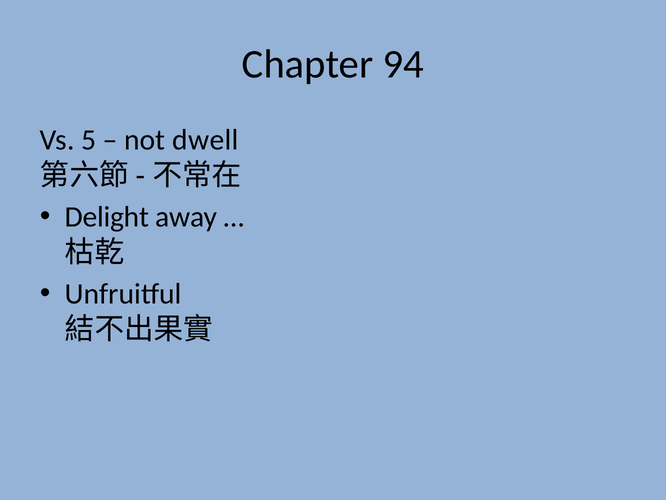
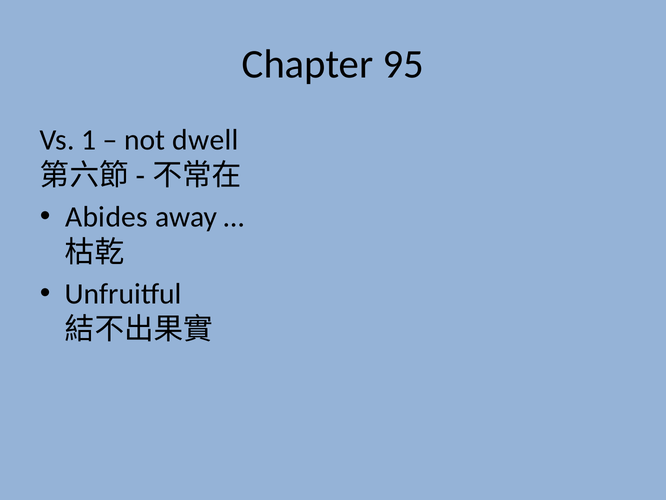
94: 94 -> 95 (403, 64)
5: 5 -> 1 (89, 140)
Delight: Delight -> Abides (107, 217)
